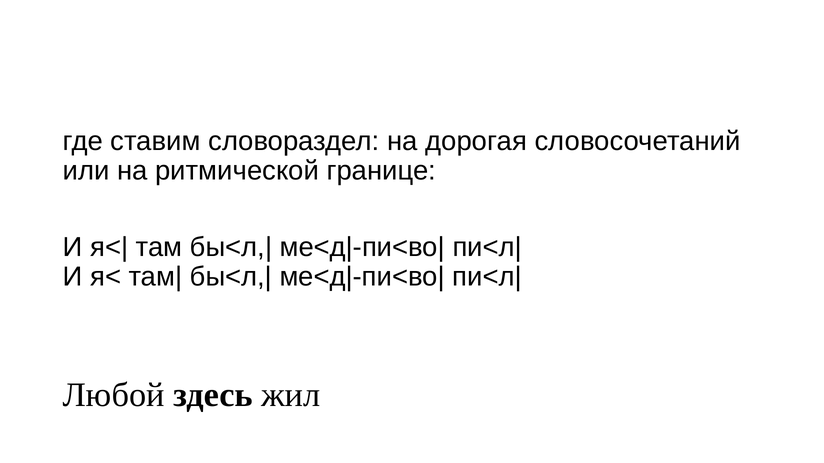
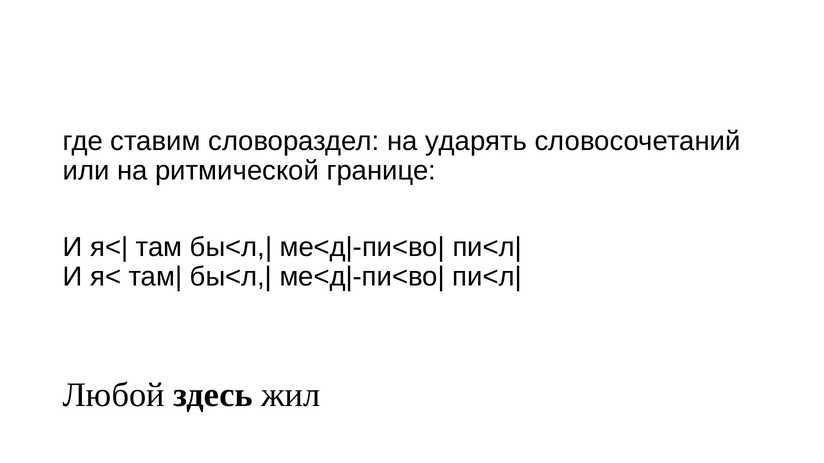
дорогая: дорогая -> ударять (476, 141)
